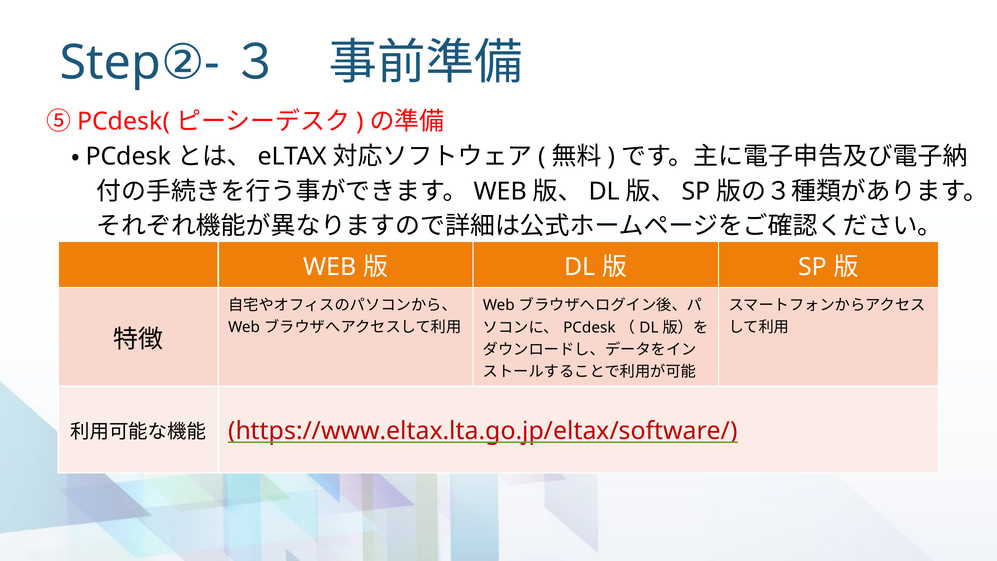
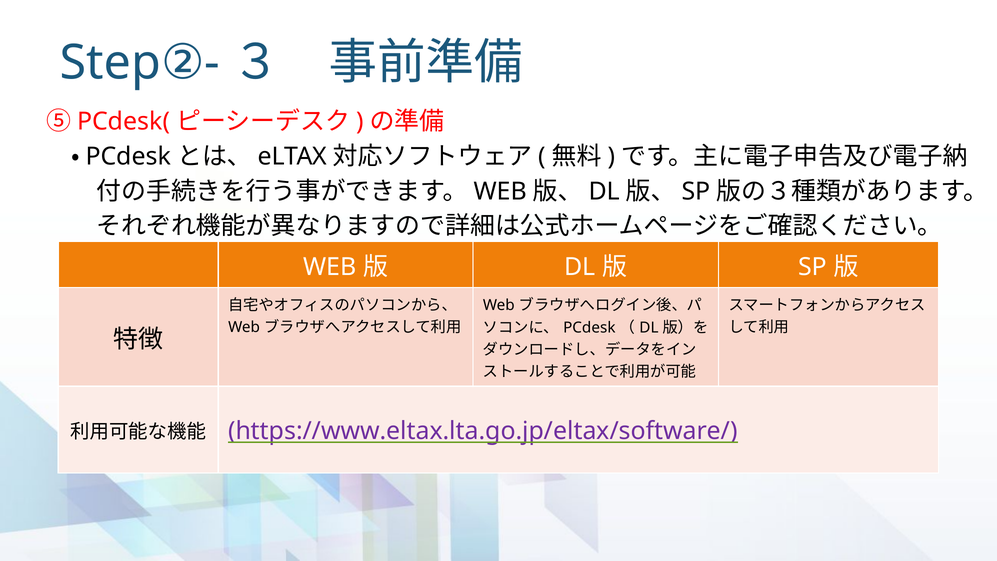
https://www.eltax.lta.go.jp/eltax/software/ colour: red -> purple (483, 431)
